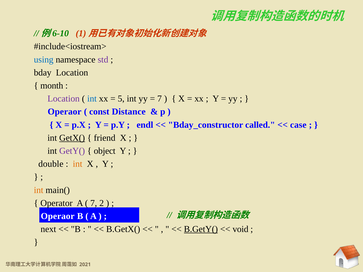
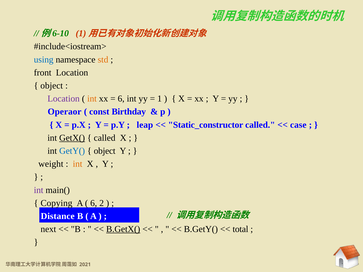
std colour: purple -> orange (103, 60)
bday: bday -> front (43, 73)
month: month -> object (52, 86)
int colour: blue -> orange (92, 99)
5: 5 -> 6 (121, 99)
7: 7 -> 1 (160, 99)
Distance: Distance -> Birthday (129, 112)
endl: endl -> leap (145, 125)
Bday_constructor: Bday_constructor -> Static_constructor (206, 125)
friend: friend -> called (105, 138)
GetY( colour: purple -> blue (72, 151)
double: double -> weight (51, 164)
int colour: orange -> purple (39, 190)
Operator: Operator -> Copying (56, 203)
7: 7 -> 6 (94, 203)
Operaor: Operaor -> Distance (58, 216)
B.GetX( underline: none -> present (123, 229)
B.GetY( underline: present -> none (201, 229)
void: void -> total (240, 229)
